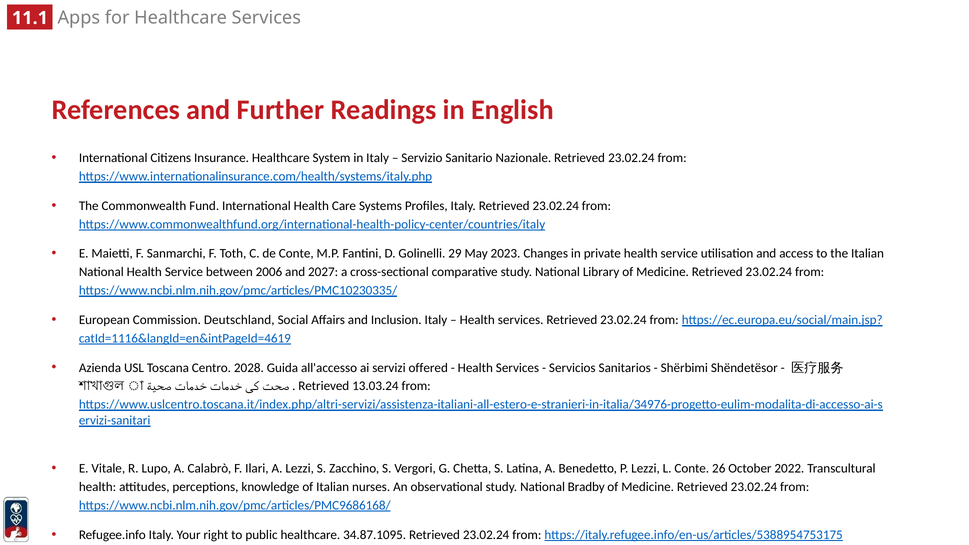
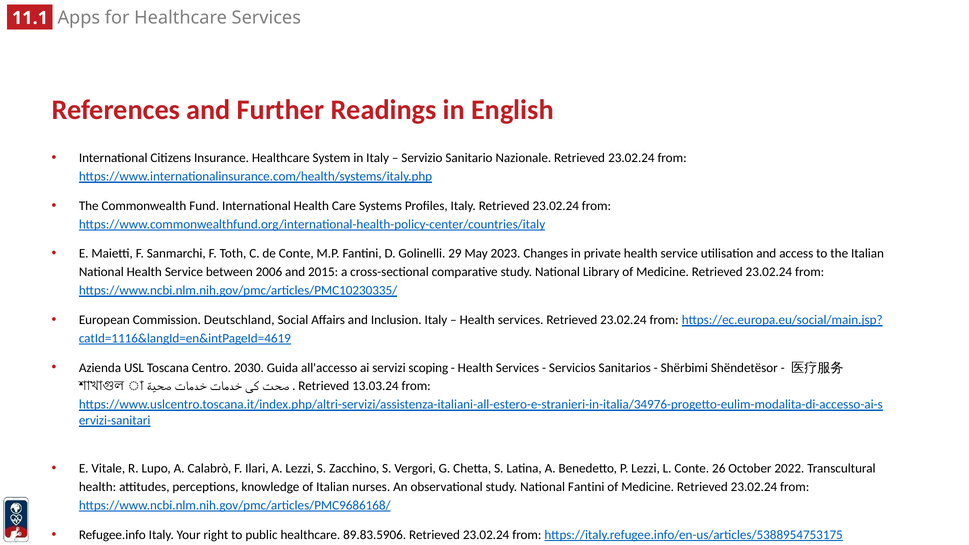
2027: 2027 -> 2015 (323, 272)
2028: 2028 -> 2030 (249, 368)
offered: offered -> scoping (428, 368)
National Bradby: Bradby -> Fantini (586, 487)
34.87.1095: 34.87.1095 -> 89.83.5906 (375, 535)
